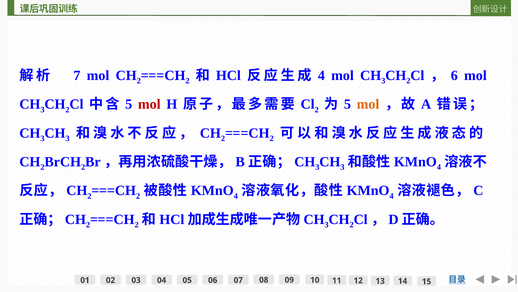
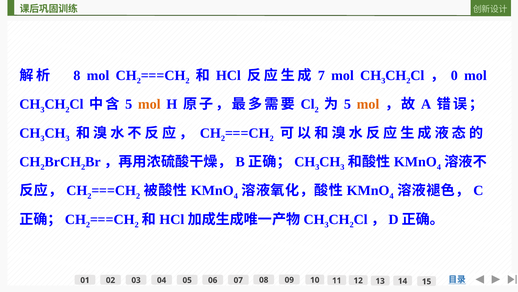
7: 7 -> 8 (77, 75)
4: 4 -> 7 (321, 75)
6: 6 -> 0 (454, 75)
mol colour: red -> orange (149, 104)
